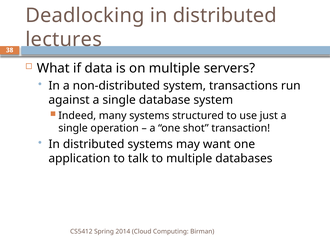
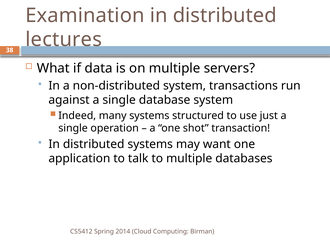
Deadlocking: Deadlocking -> Examination (85, 15)
